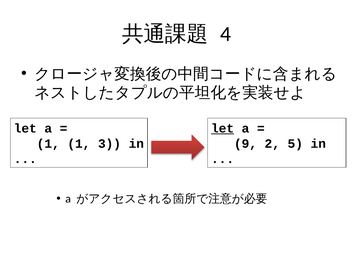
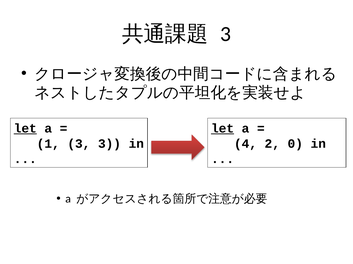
4: 4 -> 3 (225, 34)
let underline: none -> present (25, 129)
1 1: 1 -> 3 (79, 144)
9: 9 -> 4 (246, 144)
5: 5 -> 0 (295, 144)
